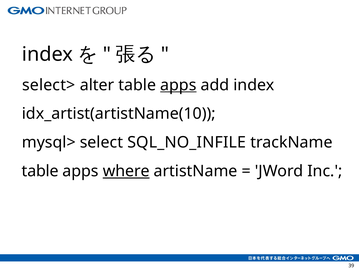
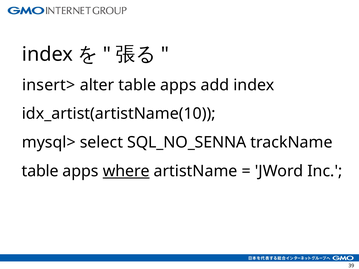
select>: select> -> insert> (49, 85)
apps underline: present -> none (178, 85)
SQL_NO_INFILE: SQL_NO_INFILE -> SQL_NO_SENNA (187, 143)
